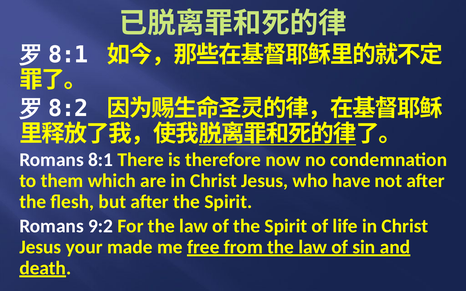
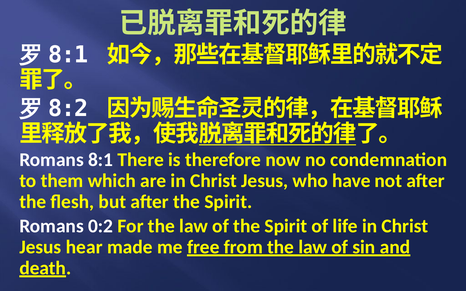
9:2: 9:2 -> 0:2 (101, 226)
your: your -> hear (84, 247)
